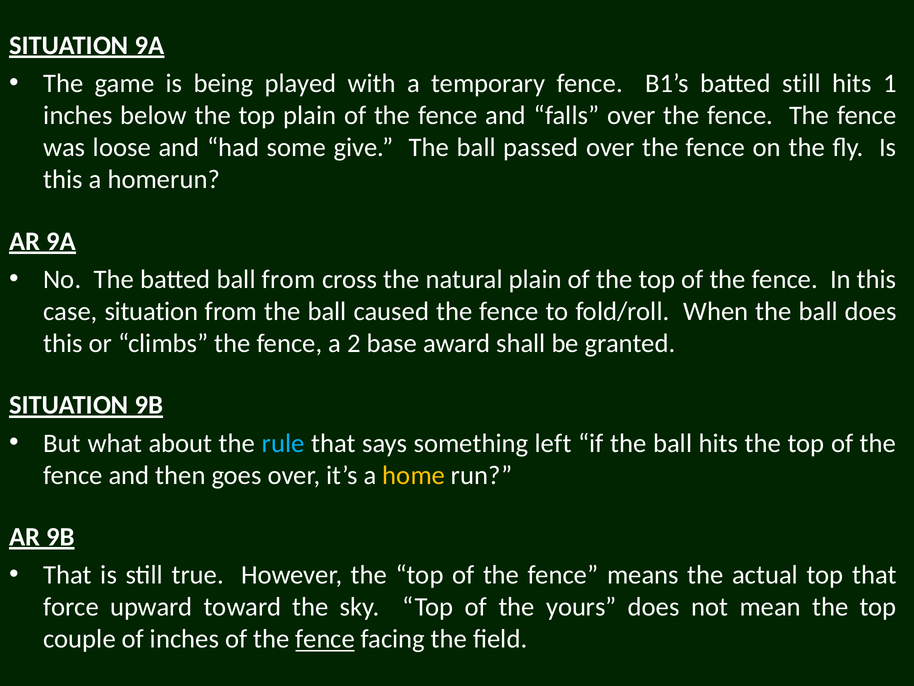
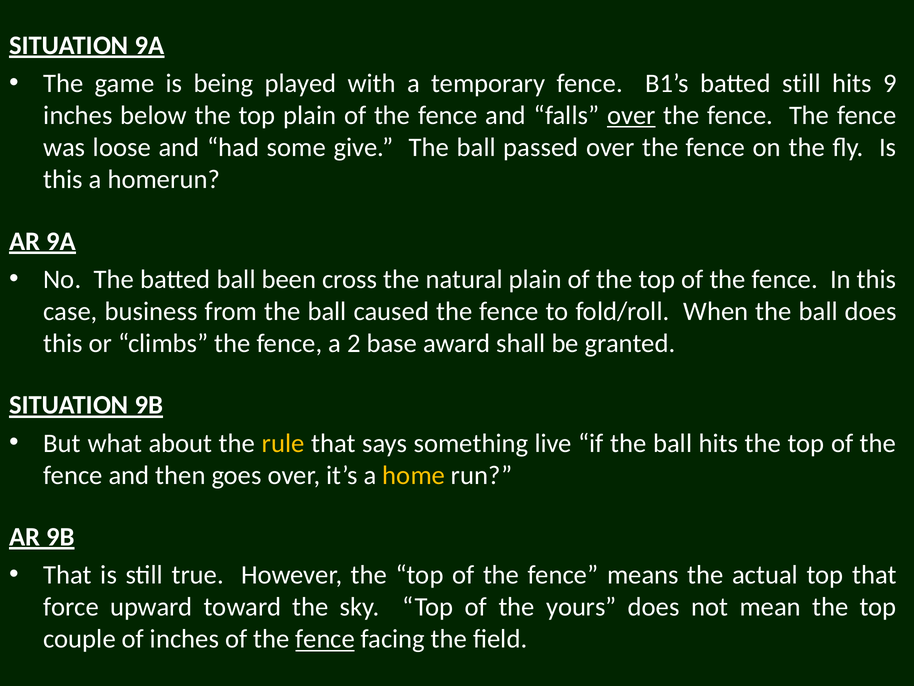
1: 1 -> 9 (890, 83)
over underline: none -> present (631, 115)
ball from: from -> been (289, 279)
case situation: situation -> business (151, 311)
rule colour: light blue -> yellow (283, 443)
left: left -> live (553, 443)
